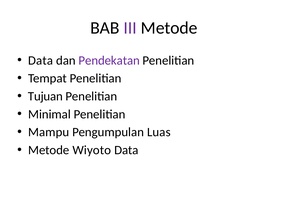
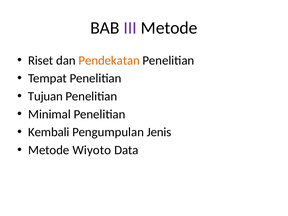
Data: Data -> Riset (41, 60)
Pendekatan colour: purple -> orange (109, 60)
Mampu: Mampu -> Kembali (49, 132)
Luas: Luas -> Jenis (159, 132)
